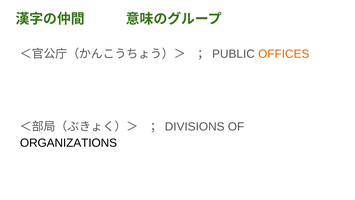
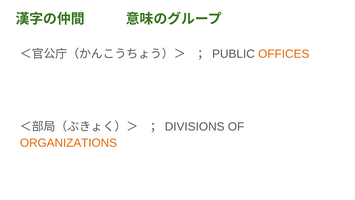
ORGANIZATIONS colour: black -> orange (68, 143)
